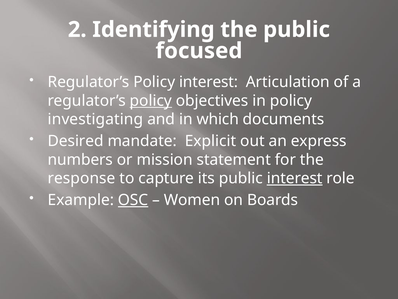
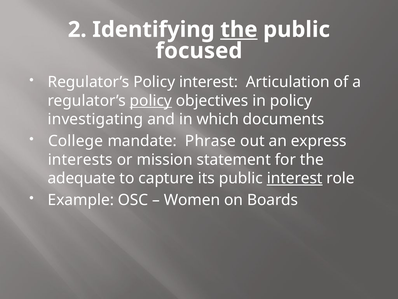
the underline: none -> present (239, 30)
Desired: Desired -> College (76, 141)
Explicit: Explicit -> Phrase (210, 141)
numbers: numbers -> interests (80, 159)
response: response -> adequate (82, 178)
OSC underline: present -> none (133, 200)
